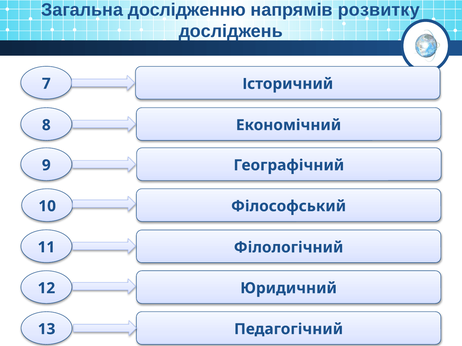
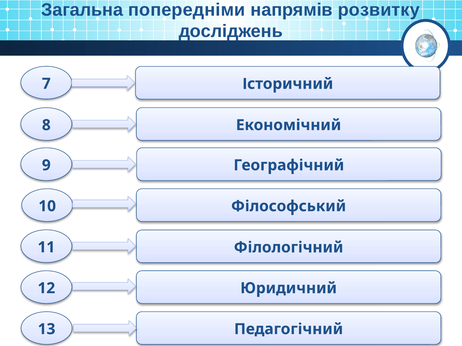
дослідженню: дослідженню -> попередніми (187, 10)
